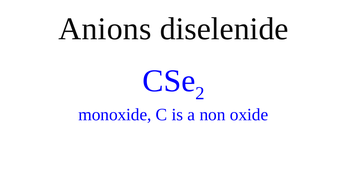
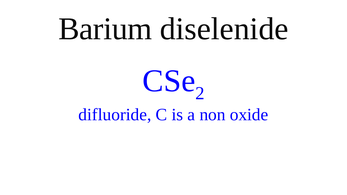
Anions: Anions -> Barium (105, 29)
monoxide: monoxide -> difluoride (115, 115)
